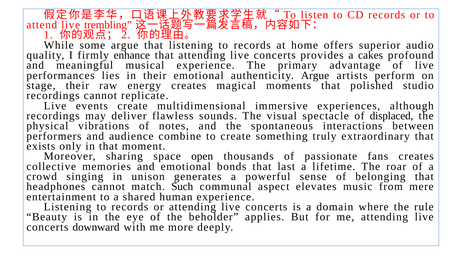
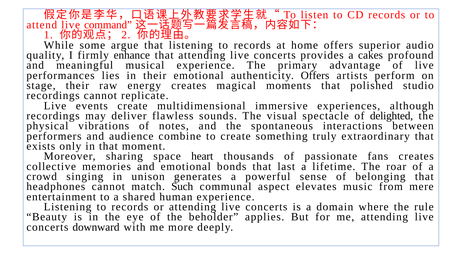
trembling: trembling -> command (108, 25)
authenticity Argue: Argue -> Offers (315, 75)
displaced: displaced -> delighted (392, 116)
open: open -> heart (202, 156)
